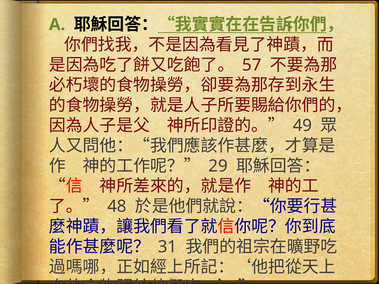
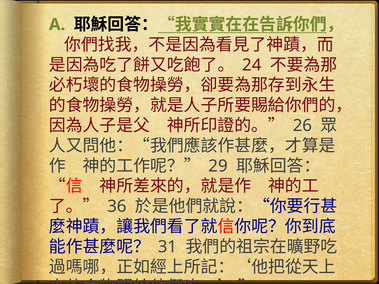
57: 57 -> 24 (252, 65)
49: 49 -> 26 (302, 126)
48: 48 -> 36 (117, 207)
